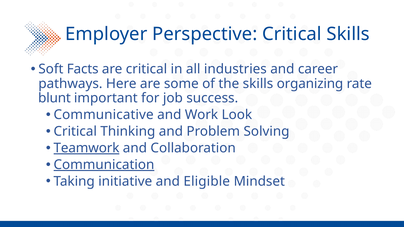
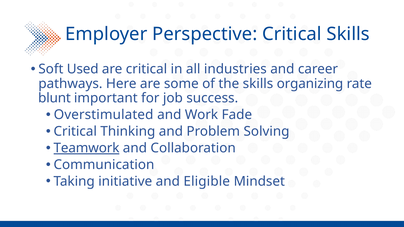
Facts: Facts -> Used (83, 69)
Communicative: Communicative -> Overstimulated (104, 115)
Look: Look -> Fade (237, 115)
Communication underline: present -> none (104, 165)
